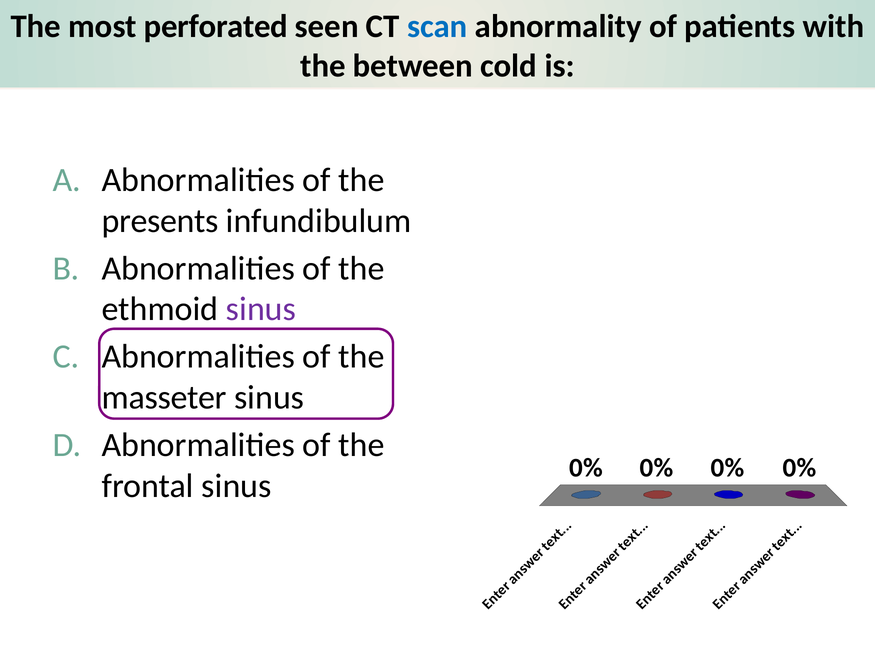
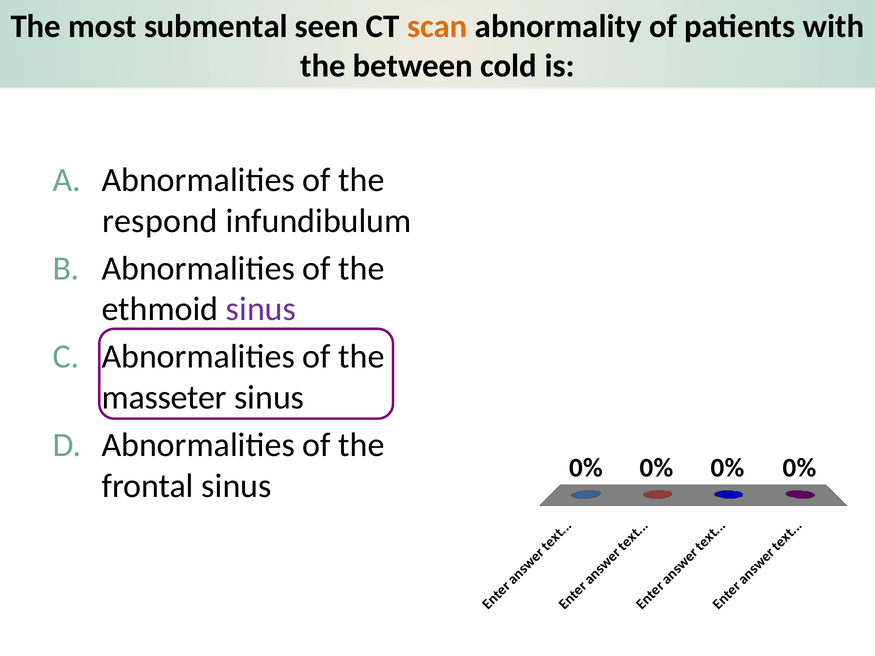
perforated: perforated -> submental (216, 26)
scan colour: blue -> orange (437, 26)
presents: presents -> respond (160, 221)
